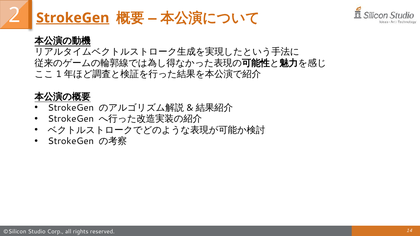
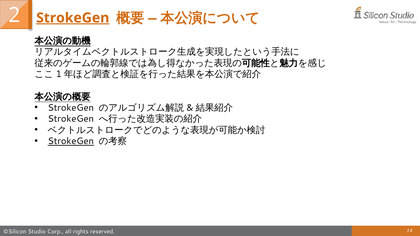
StrokeGen underline: none -> present (71, 141)
